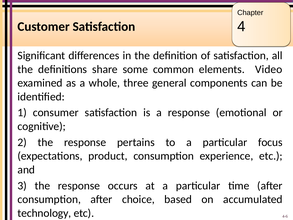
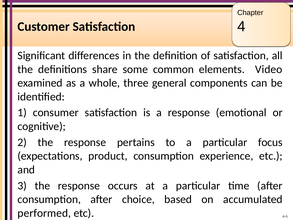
technology: technology -> performed (44, 213)
